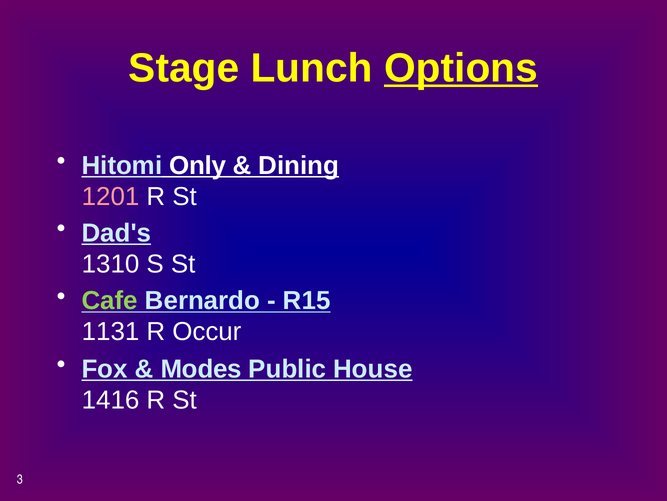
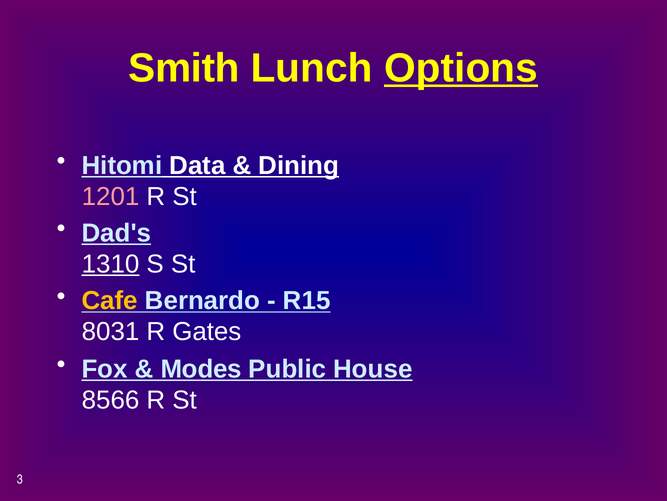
Stage: Stage -> Smith (184, 68)
Only: Only -> Data (197, 165)
1310 underline: none -> present (111, 264)
Cafe colour: light green -> yellow (110, 300)
1131: 1131 -> 8031 (111, 331)
Occur: Occur -> Gates (207, 331)
1416: 1416 -> 8566 (111, 400)
